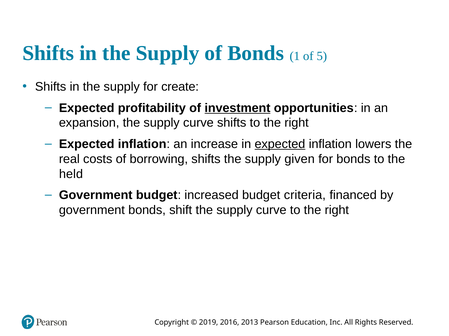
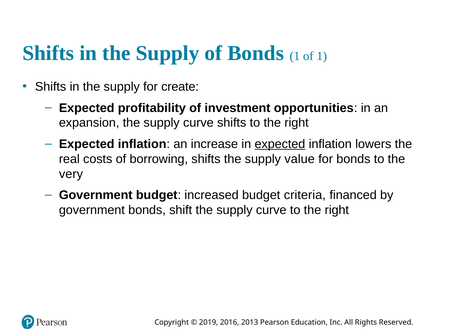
of 5: 5 -> 1 (322, 56)
investment underline: present -> none (237, 108)
given: given -> value (300, 159)
held: held -> very (71, 174)
